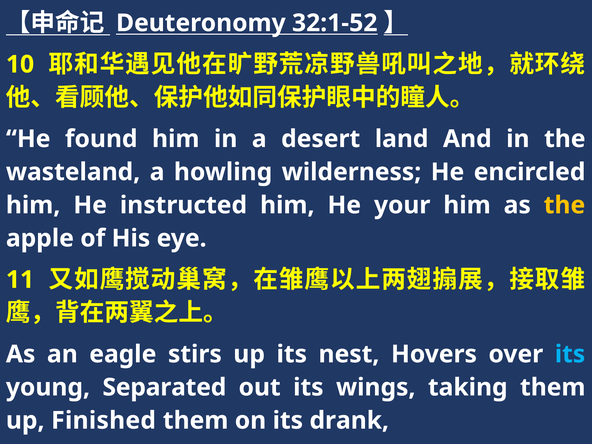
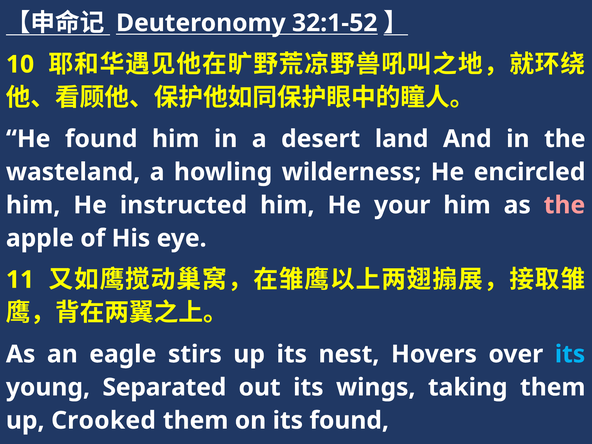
the colour: yellow -> pink (564, 205)
Finished: Finished -> Crooked (104, 421)
its drank: drank -> found (349, 421)
